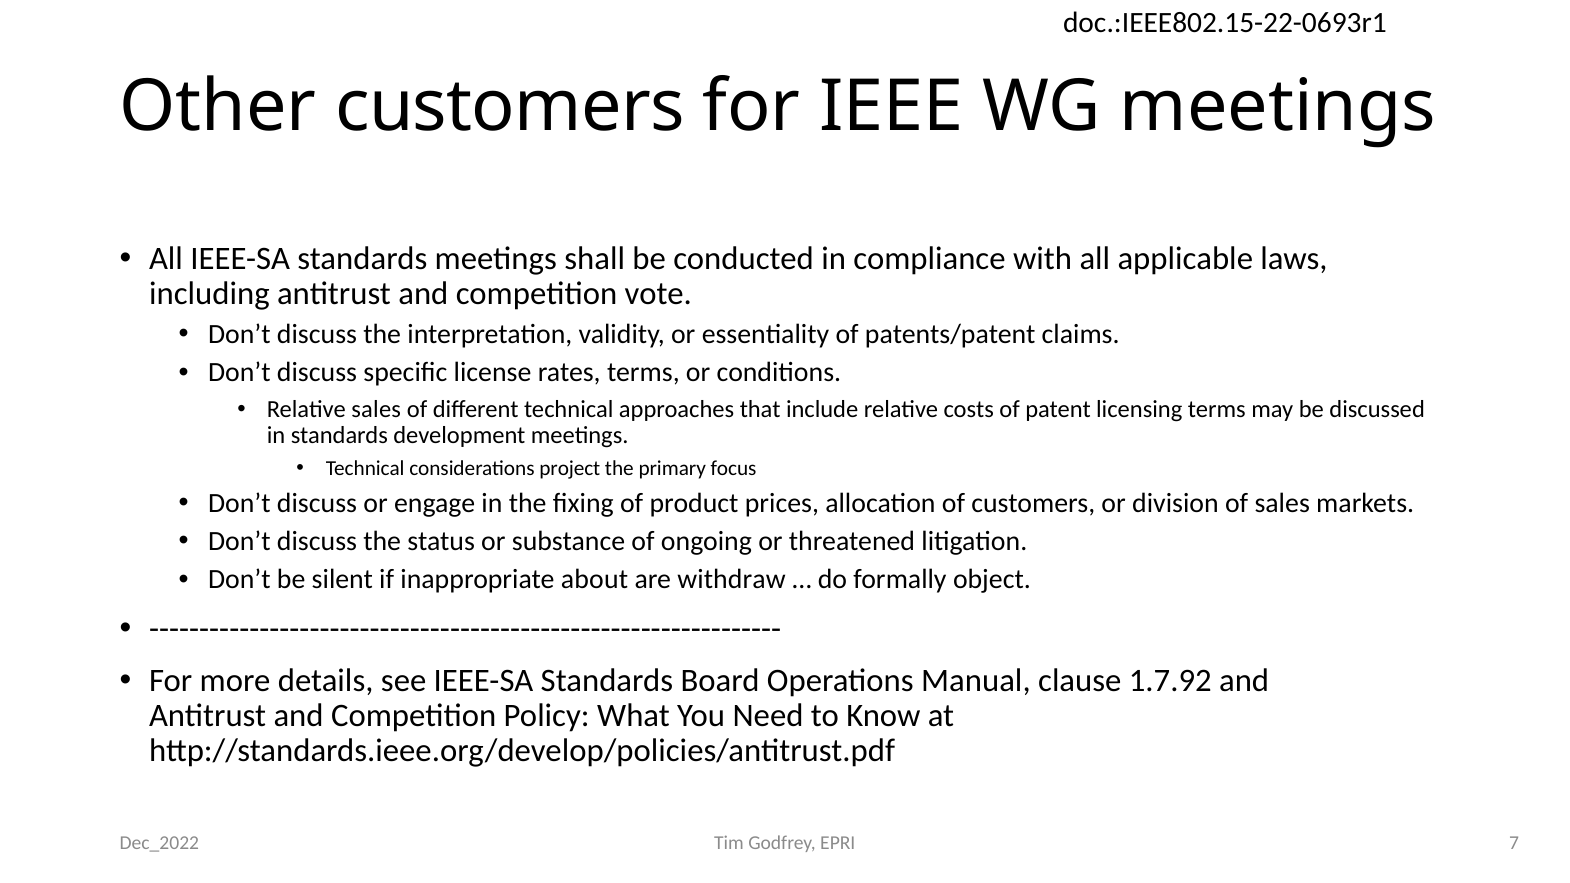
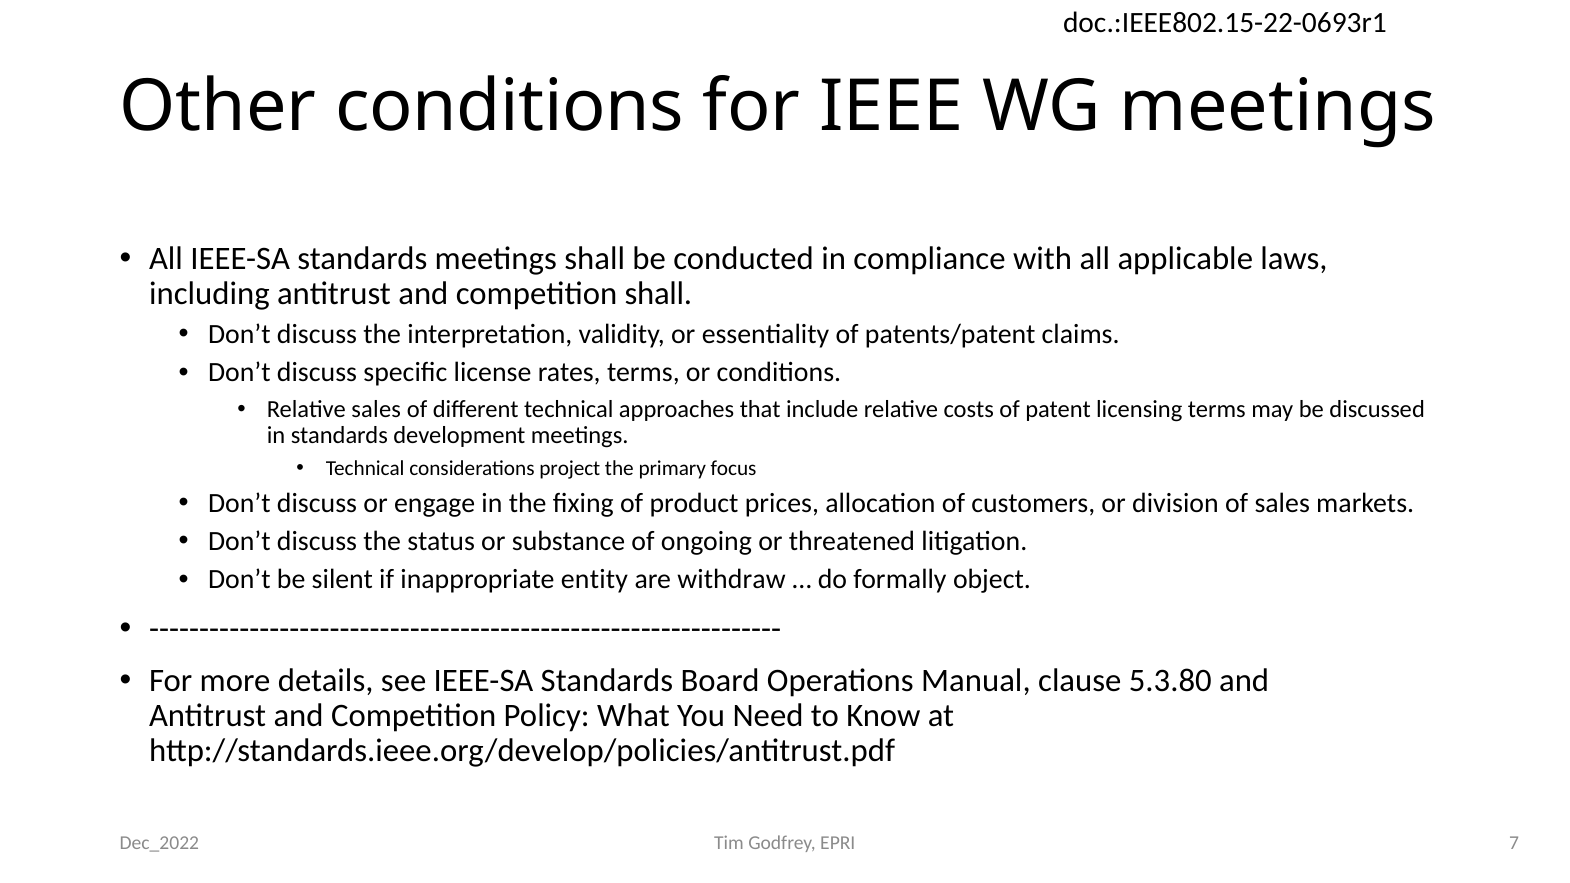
Other customers: customers -> conditions (510, 106)
competition vote: vote -> shall (658, 294)
about: about -> entity (594, 580)
1.7.92: 1.7.92 -> 5.3.80 (1170, 680)
